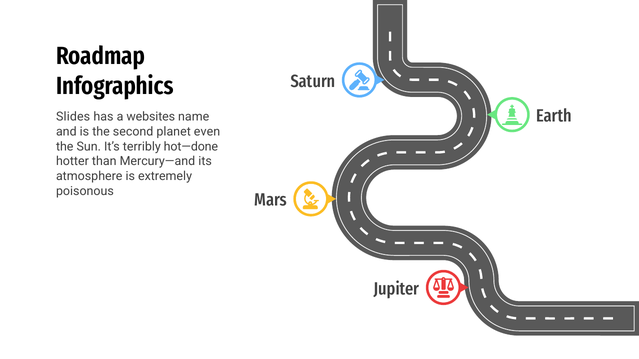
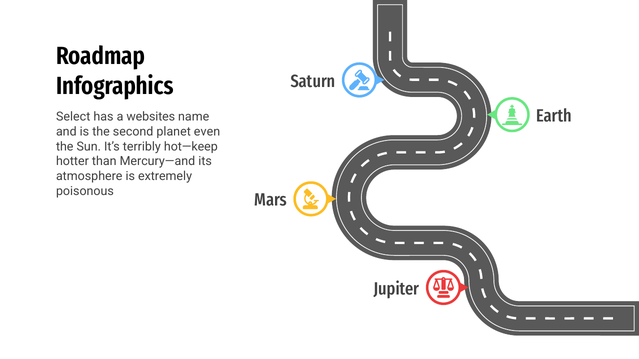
Slides: Slides -> Select (73, 117)
hot—done: hot—done -> hot—keep (191, 147)
